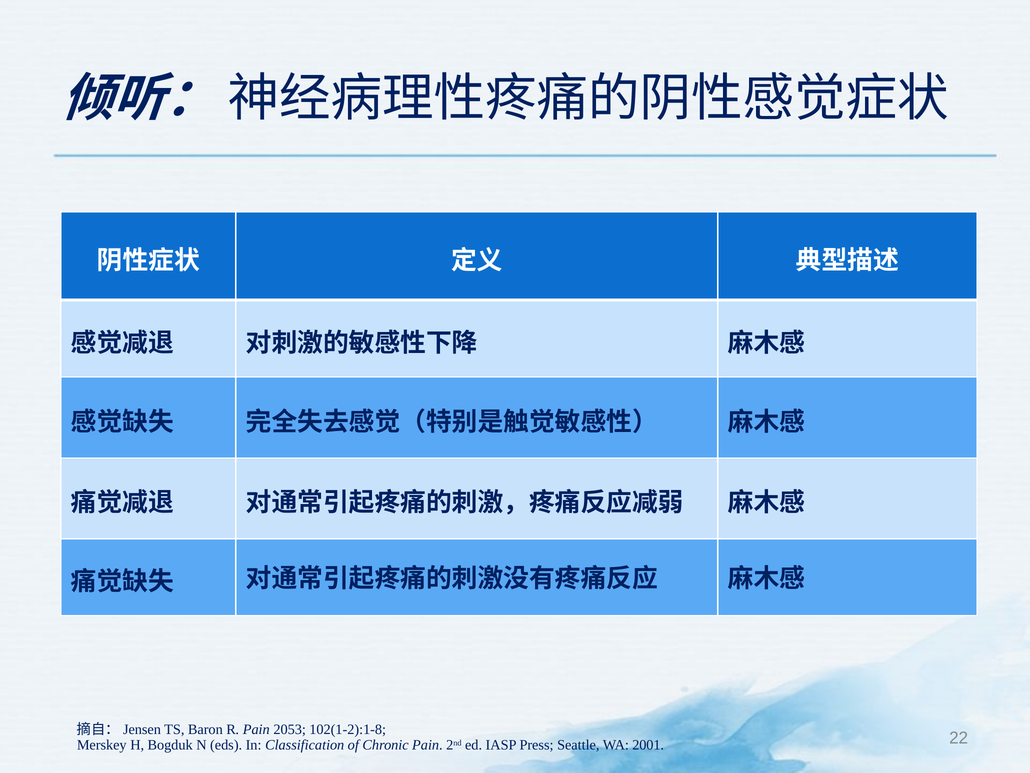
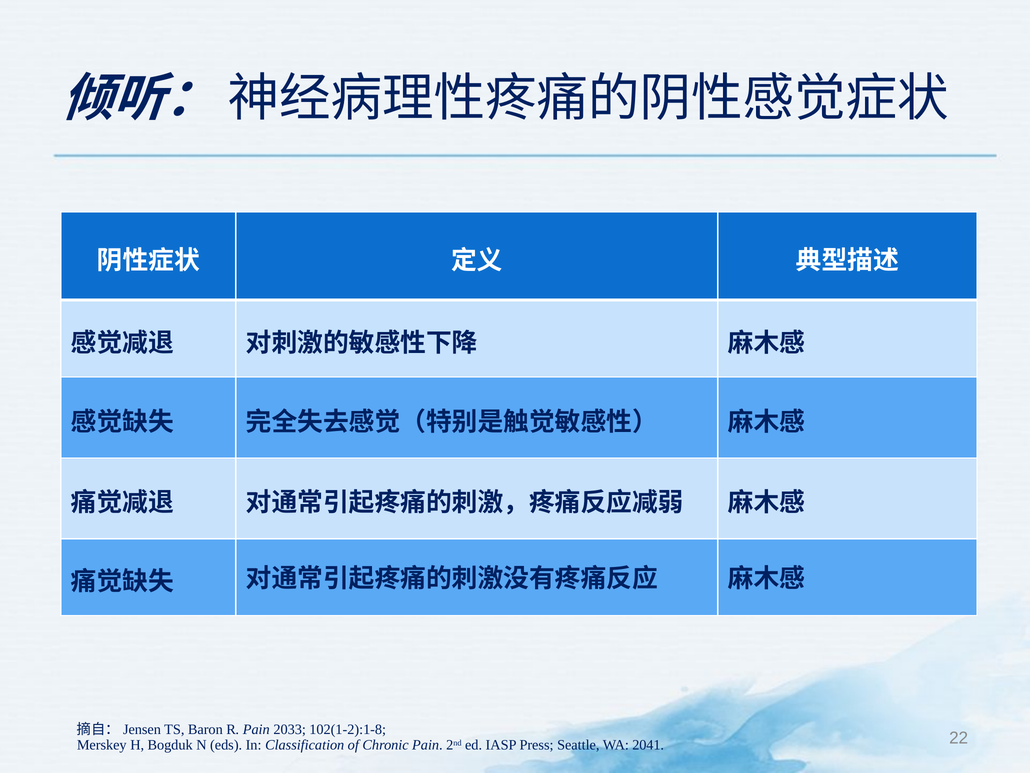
2053: 2053 -> 2033 (290, 729)
2001: 2001 -> 2041 (648, 745)
